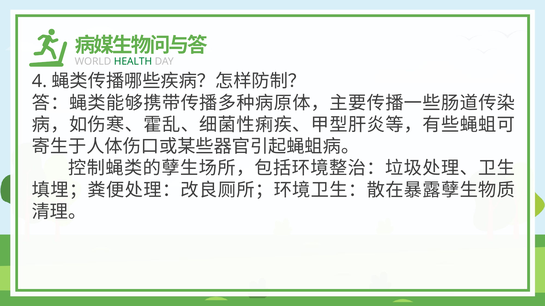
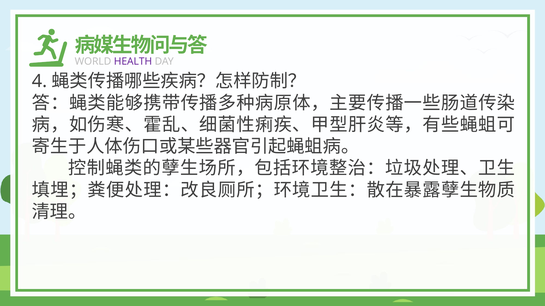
HEALTH colour: green -> purple (133, 62)
